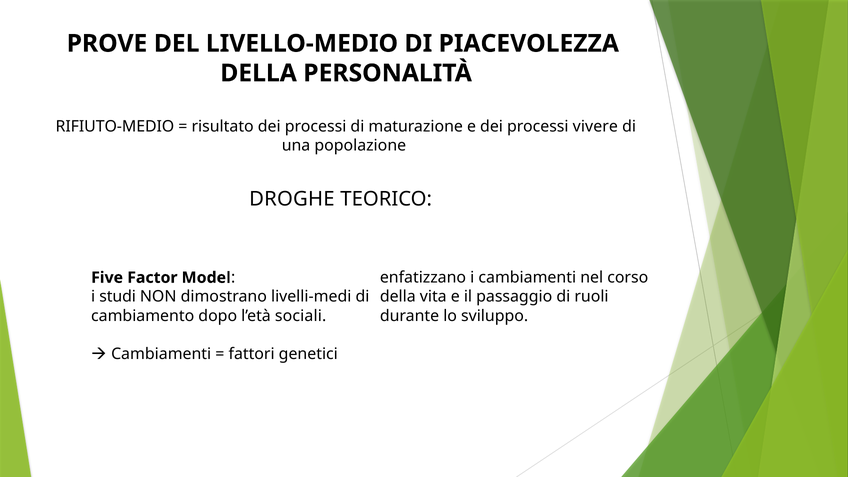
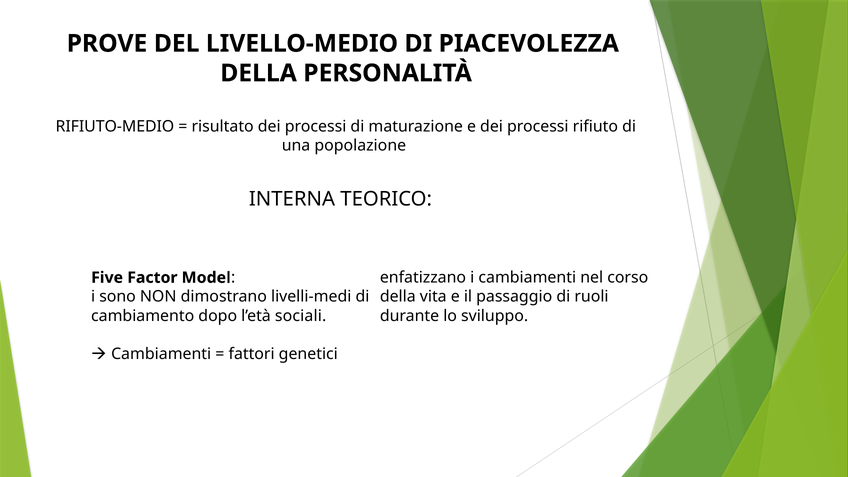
vivere: vivere -> rifiuto (595, 127)
DROGHE: DROGHE -> INTERNA (292, 199)
studi: studi -> sono (118, 297)
